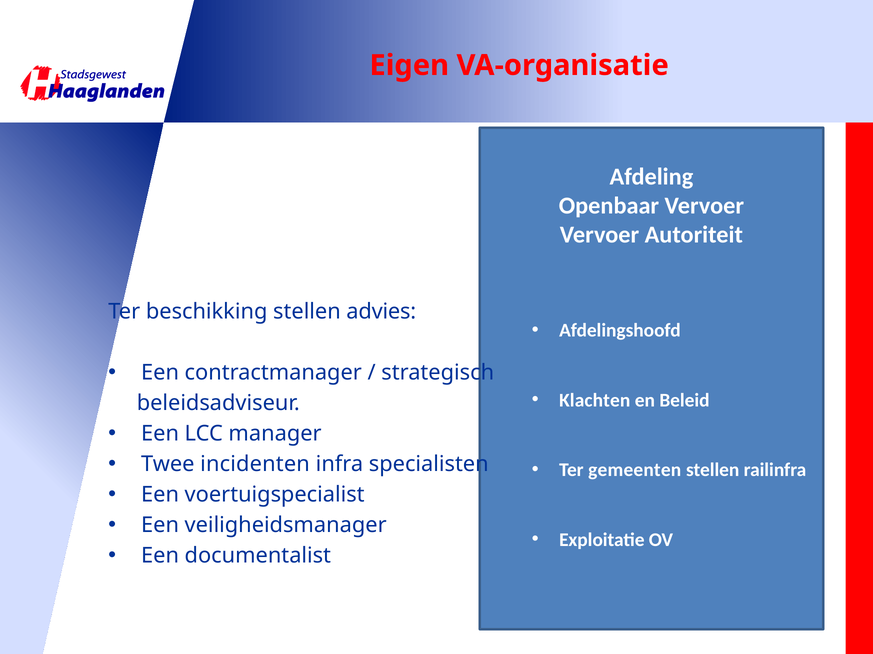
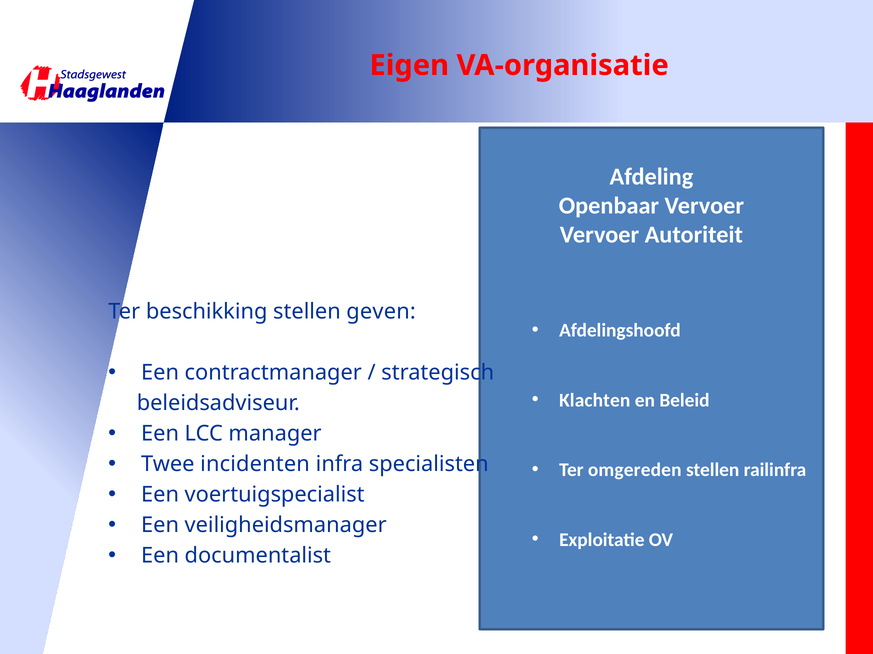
advies: advies -> geven (381, 312)
gemeenten: gemeenten -> omgereden (635, 470)
